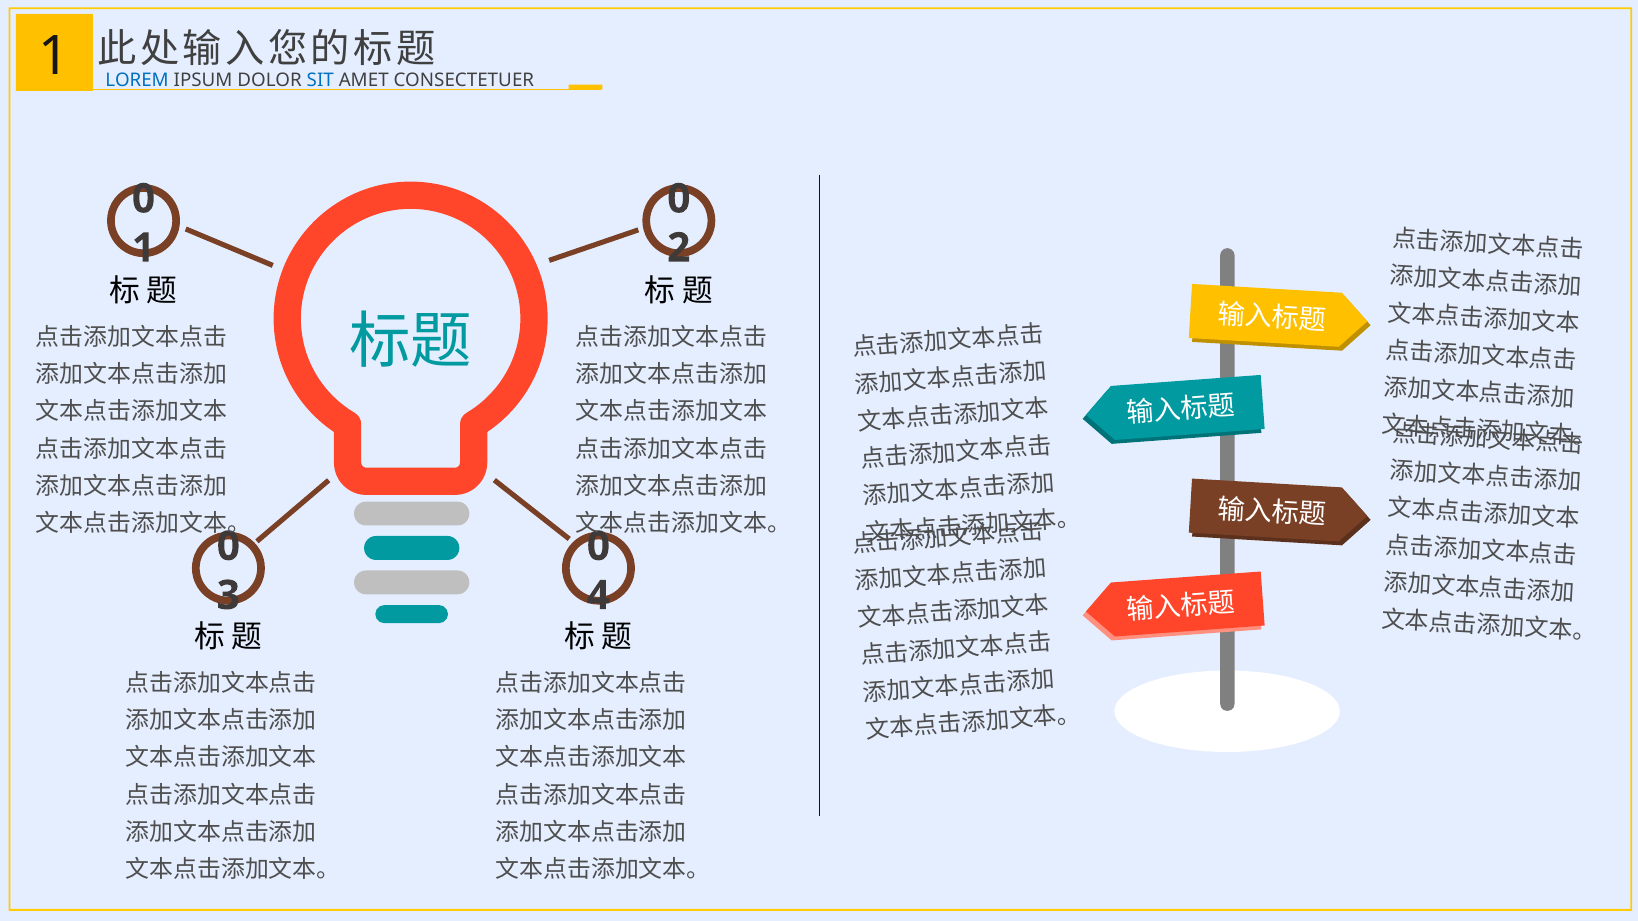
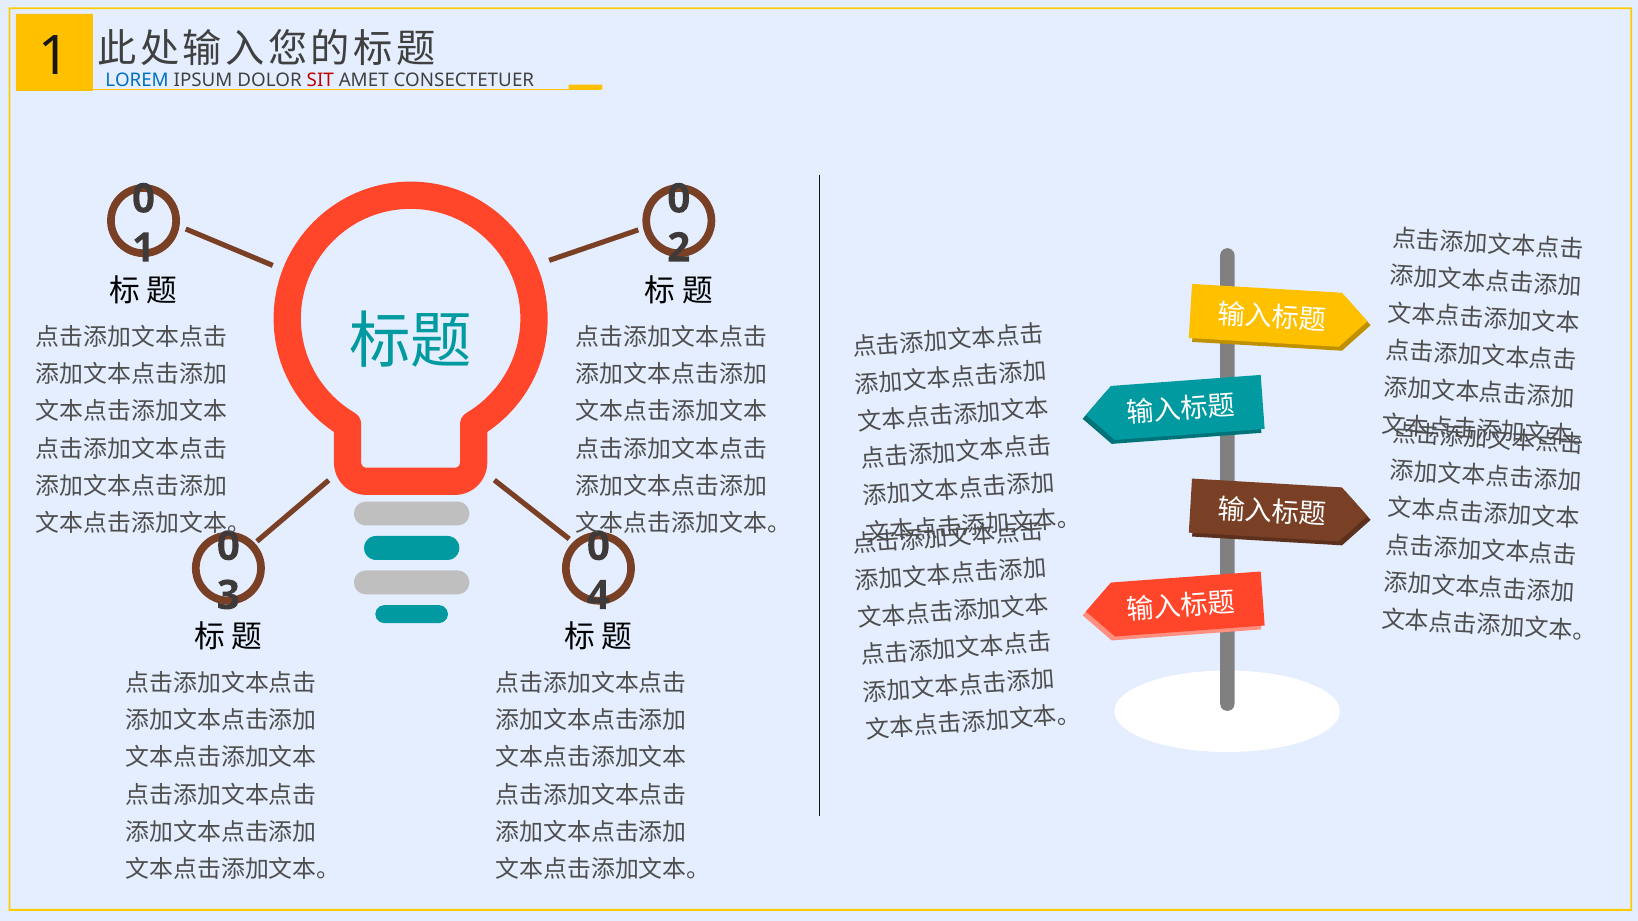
SIT colour: blue -> red (320, 80)
